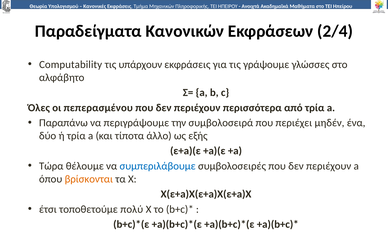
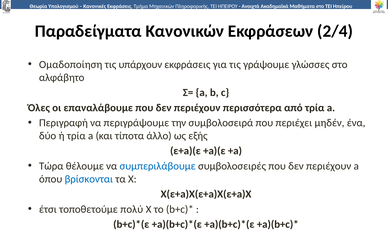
Computability: Computability -> Ομαδοποίηση (71, 64)
πεπερασμένου: πεπερασμένου -> επαναλάβουμε (98, 107)
Παραπάνω: Παραπάνω -> Περιγραφή (63, 123)
βρίσκονται colour: orange -> blue (89, 179)
